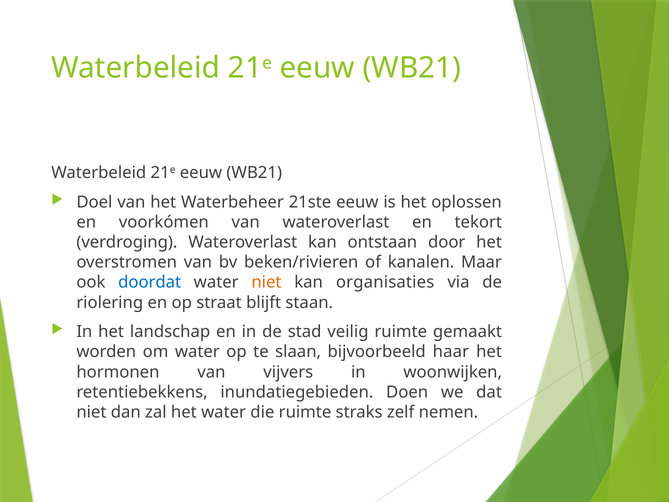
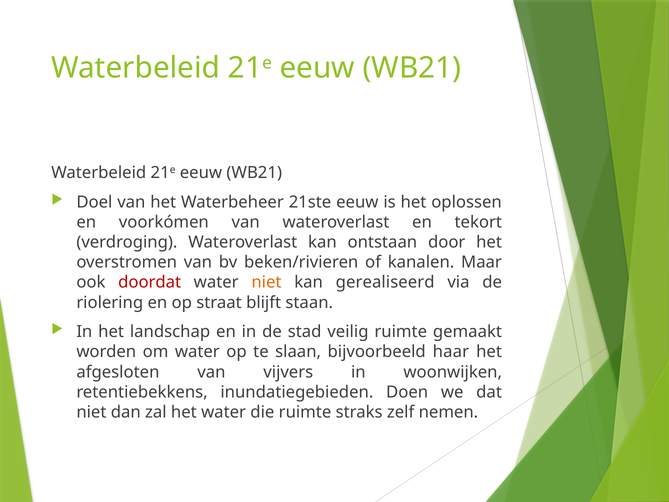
doordat colour: blue -> red (150, 282)
organisaties: organisaties -> gerealiseerd (385, 282)
hormonen: hormonen -> afgesloten (118, 372)
